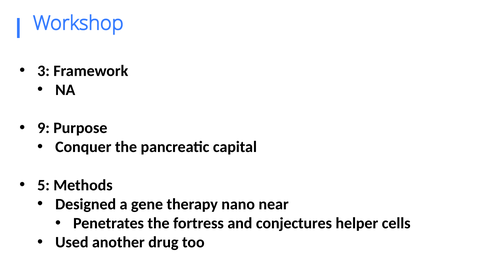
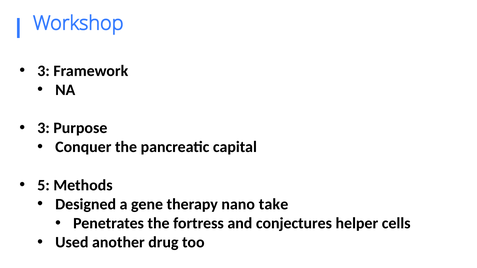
9: 9 -> 3 (44, 128)
near: near -> take (274, 204)
